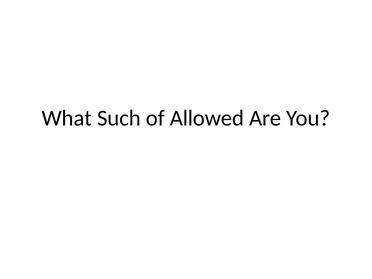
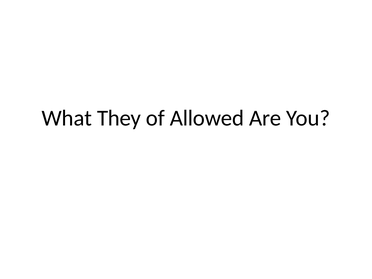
Such: Such -> They (119, 118)
